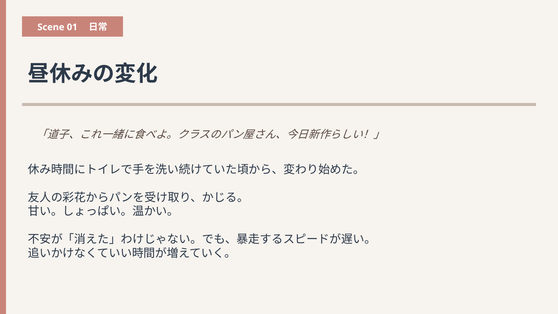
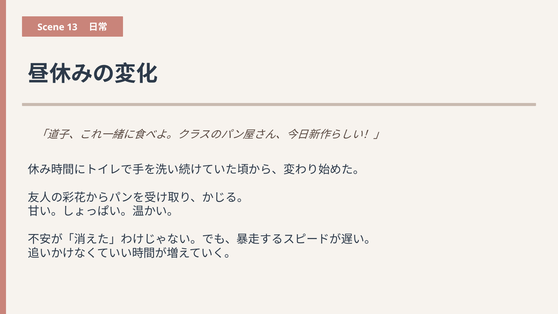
01: 01 -> 13 (72, 27)
